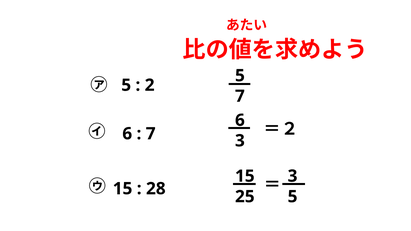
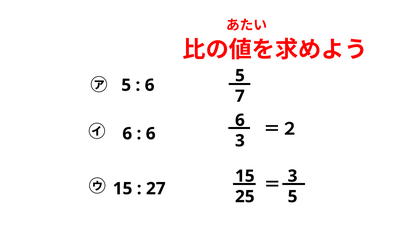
2: 2 -> 6 (150, 85)
7: 7 -> 6 (151, 134)
28: 28 -> 27 (156, 189)
